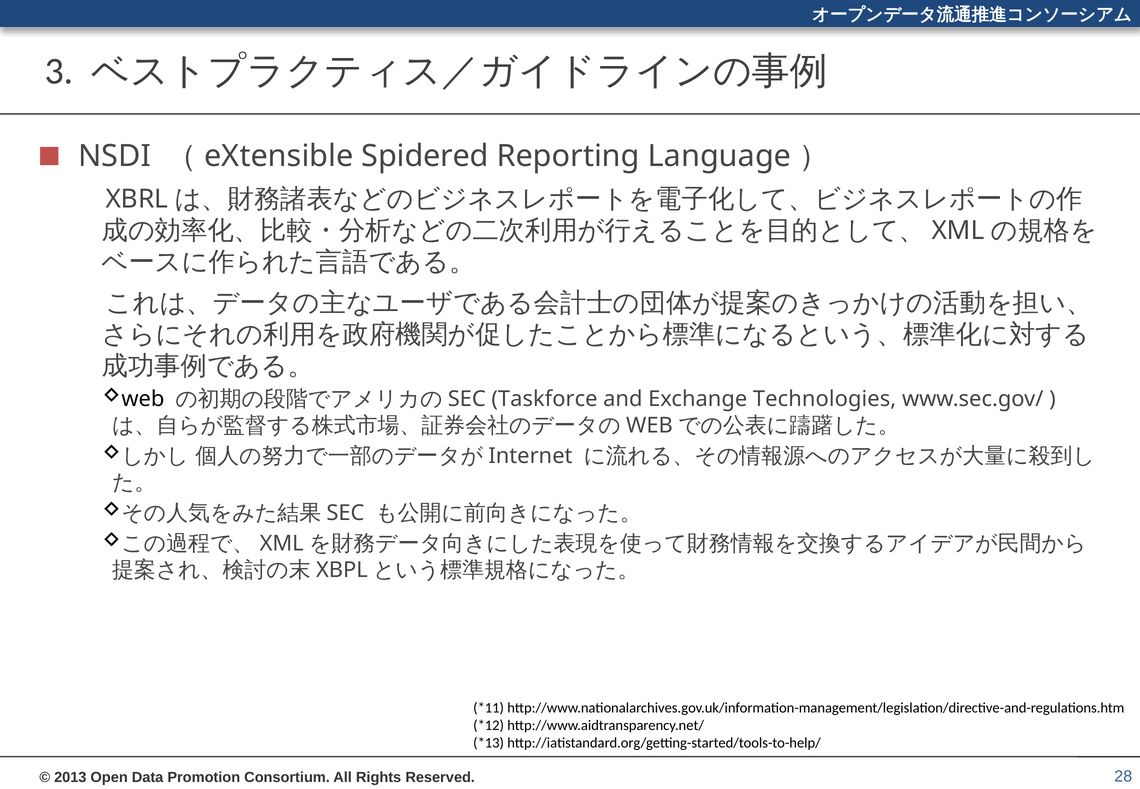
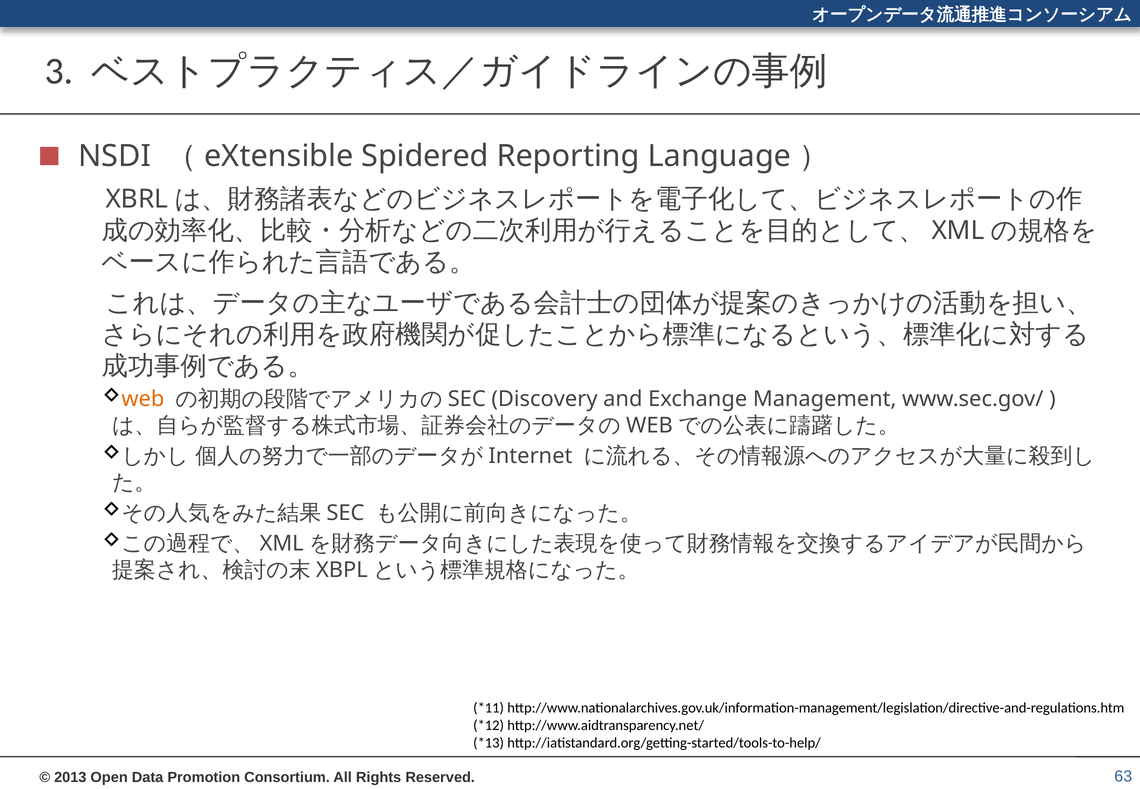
web colour: black -> orange (143, 399)
Taskforce: Taskforce -> Discovery (544, 399)
Technologies: Technologies -> Management (825, 399)
28: 28 -> 63 (1123, 777)
